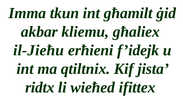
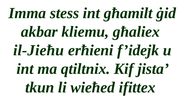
tkun: tkun -> stess (64, 13)
ridtx: ridtx -> tkun (40, 87)
